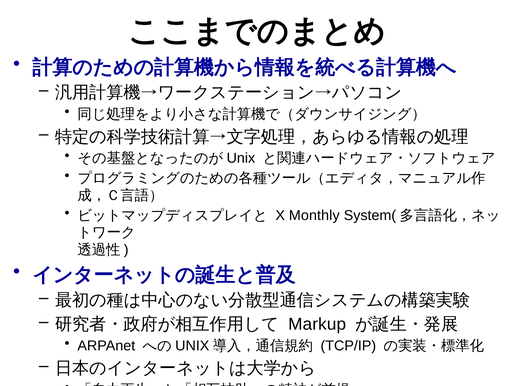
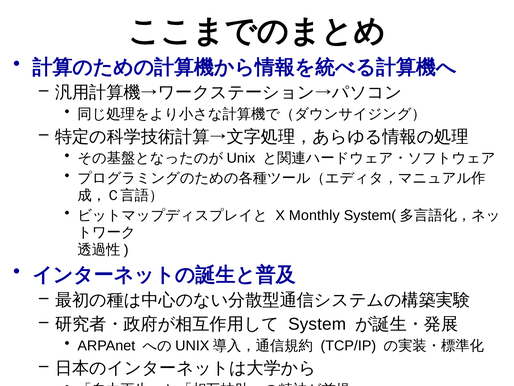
Markup: Markup -> System (317, 324)
